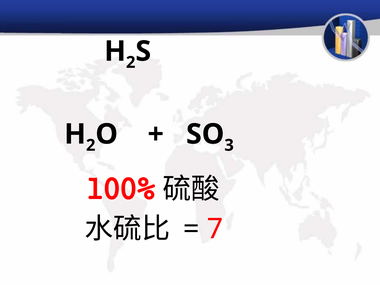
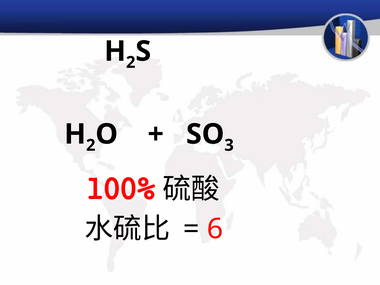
7: 7 -> 6 (215, 229)
